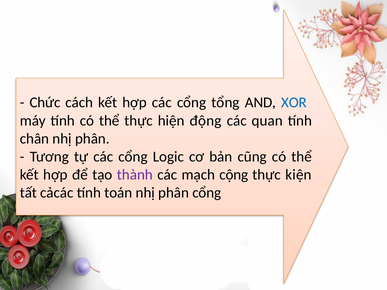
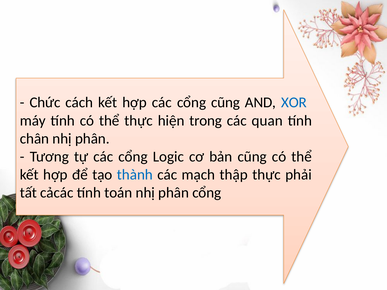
cổng tổng: tổng -> cũng (226, 103)
động: động -> trong (206, 121)
thành colour: purple -> blue (135, 175)
cộng: cộng -> thập (234, 175)
kiện: kiện -> phải (299, 175)
